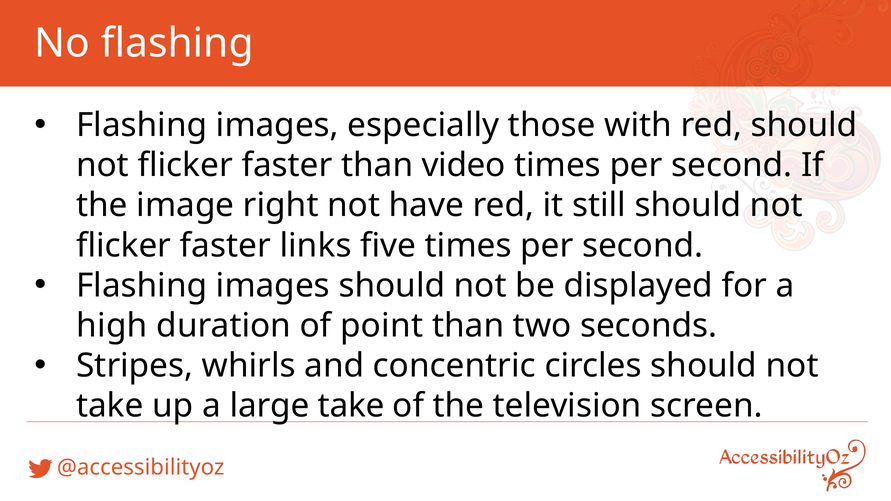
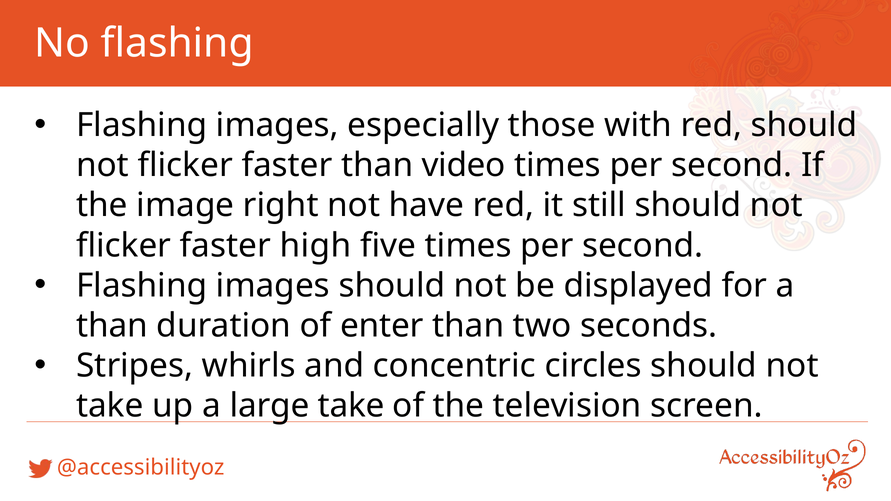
links: links -> high (315, 246)
high: high -> than (112, 326)
point: point -> enter (382, 326)
